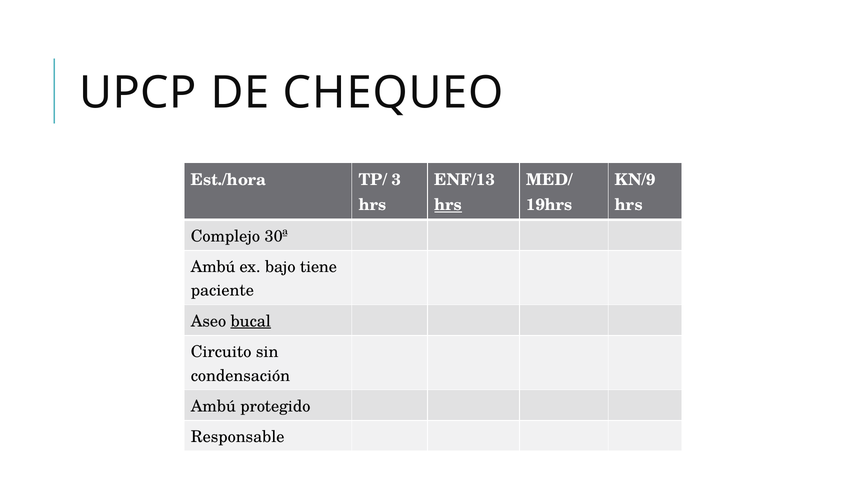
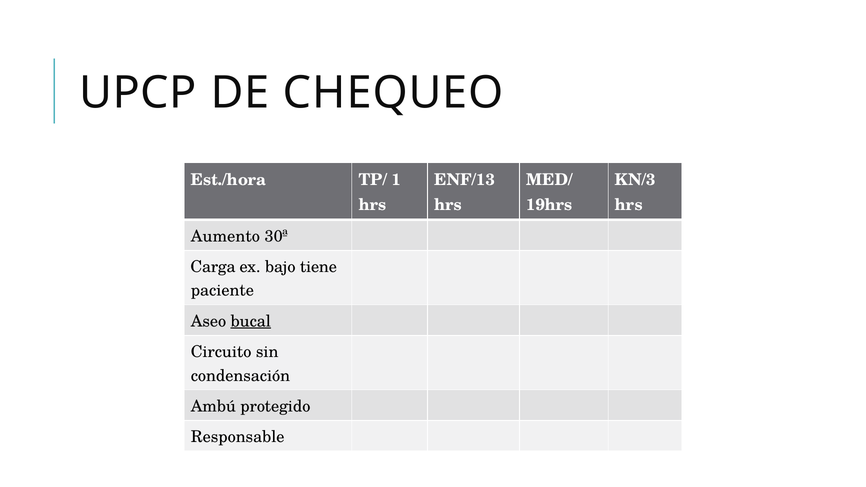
3: 3 -> 1 (396, 180)
KN/9: KN/9 -> KN/3 (635, 180)
hrs underline: present -> none (448, 205)
Complejo: Complejo -> Aumento (225, 236)
Ambú: Ambú -> Carga (213, 267)
